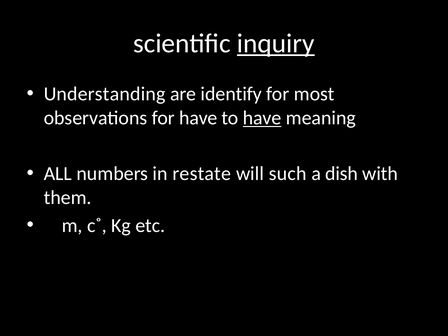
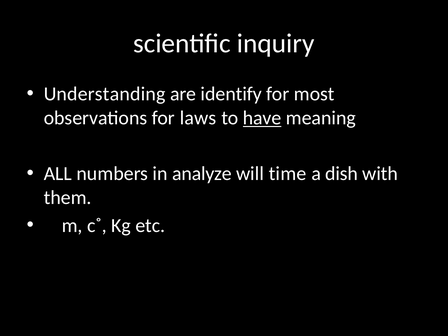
inquiry underline: present -> none (276, 43)
for have: have -> laws (198, 118)
restate: restate -> analyze (202, 174)
such: such -> time (288, 174)
